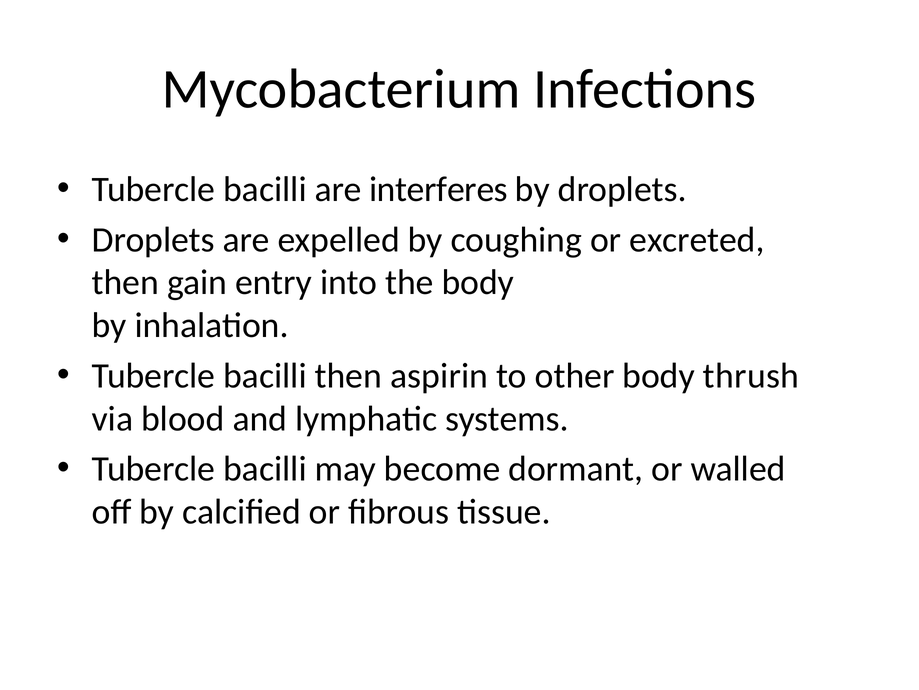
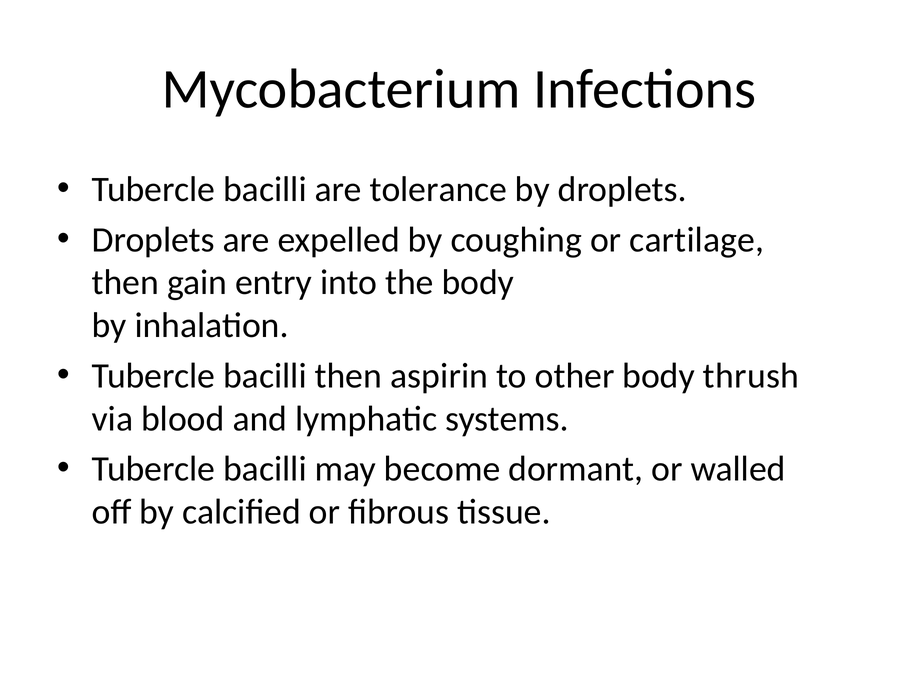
interferes: interferes -> tolerance (438, 189)
excreted: excreted -> cartilage (697, 239)
